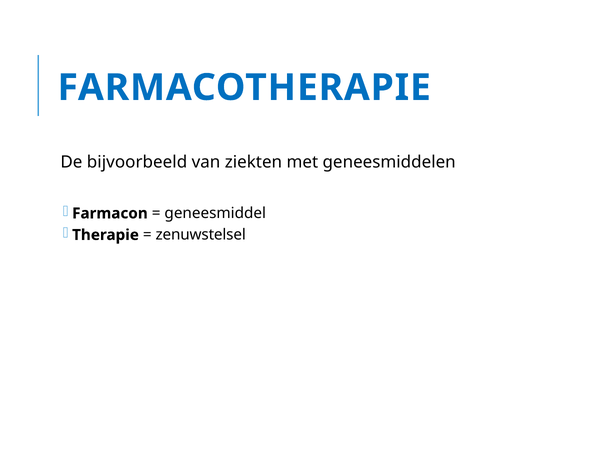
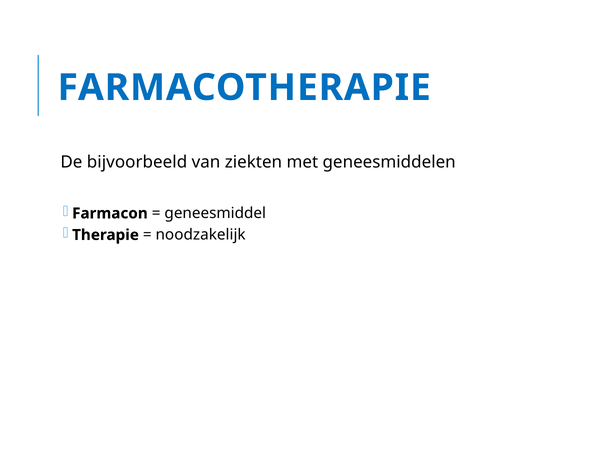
zenuwstelsel: zenuwstelsel -> noodzakelijk (201, 235)
